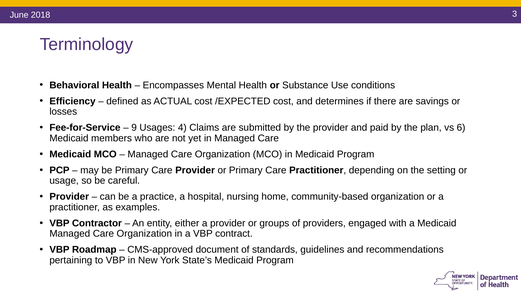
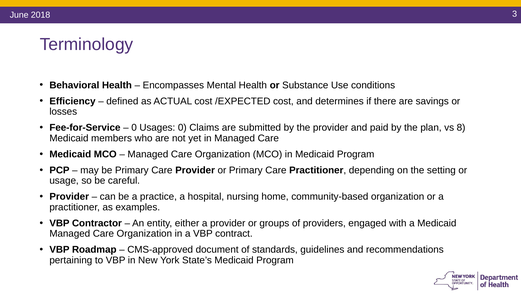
9: 9 -> 0 (134, 128)
Usages 4: 4 -> 0 (182, 128)
6: 6 -> 8 (461, 128)
